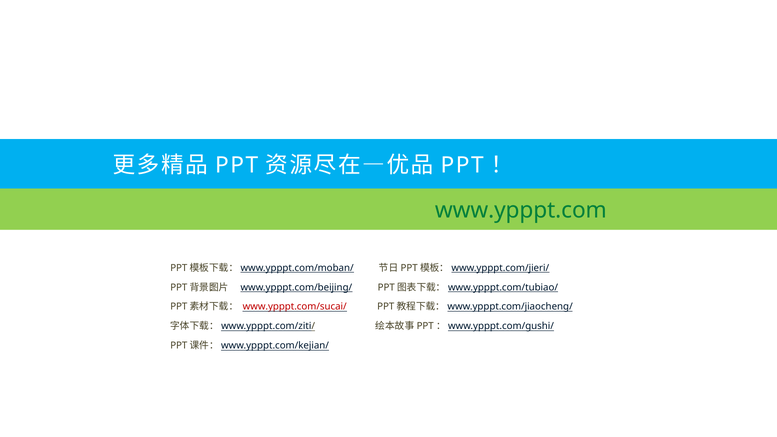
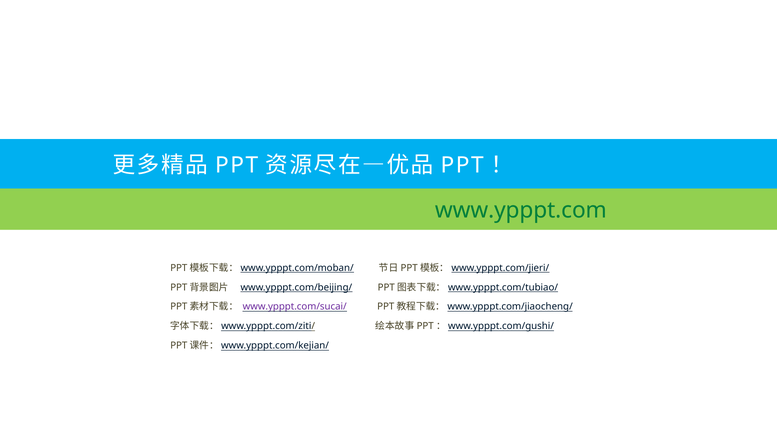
www.ypppt.com/sucai/ colour: red -> purple (295, 307)
